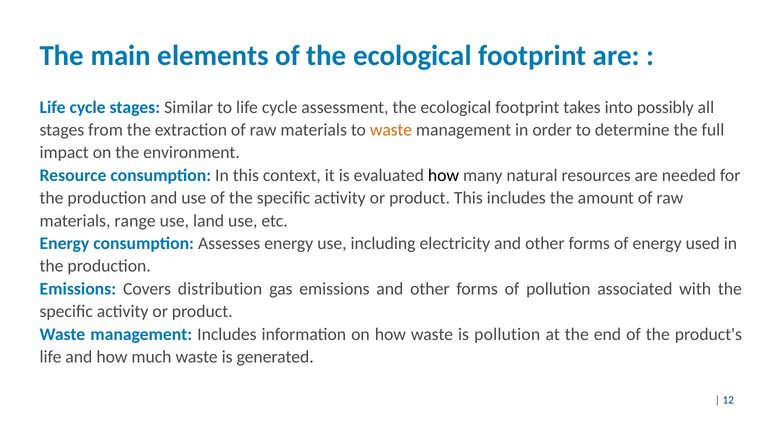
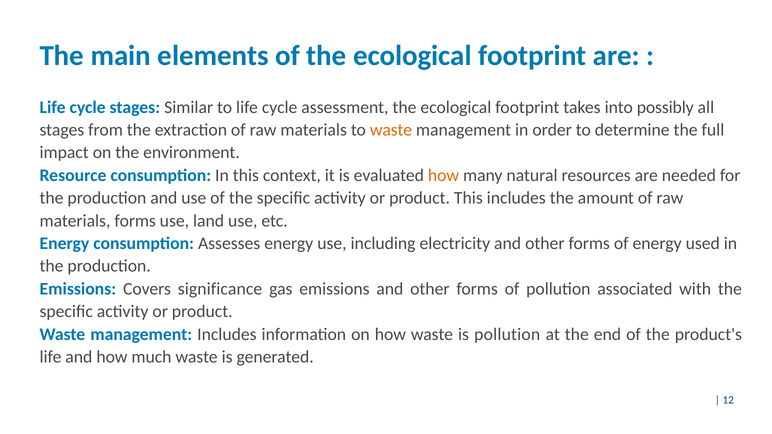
how colour: black -> orange (443, 175)
materials range: range -> forms (135, 221)
distribution: distribution -> significance (220, 289)
